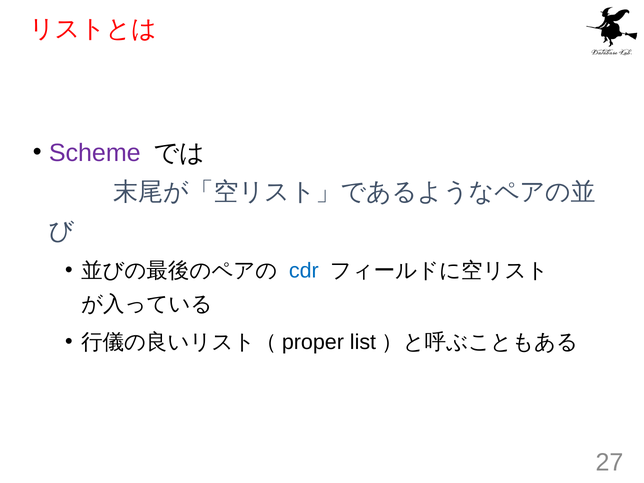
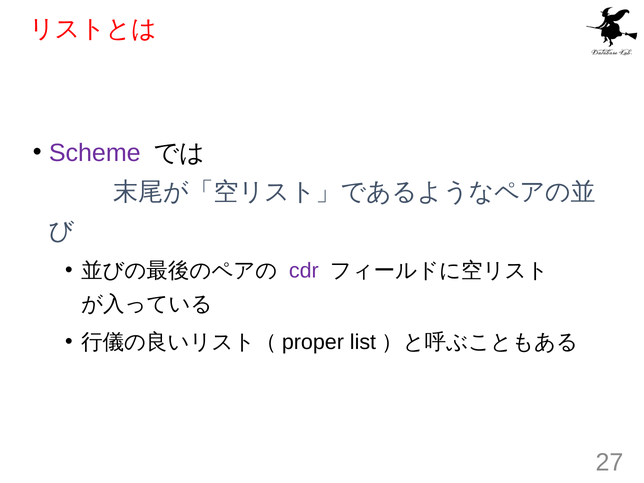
cdr colour: blue -> purple (304, 271)
